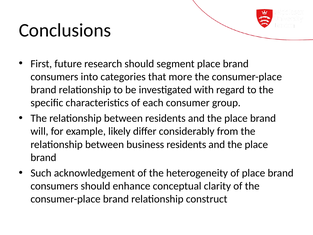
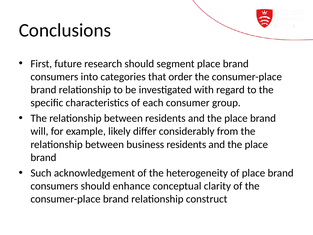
more: more -> order (180, 77)
